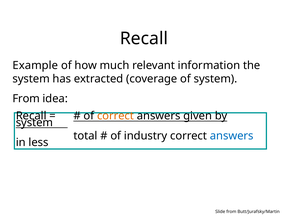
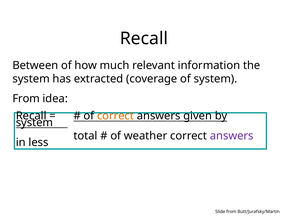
Example: Example -> Between (35, 65)
industry: industry -> weather (146, 136)
answers colour: blue -> purple (232, 136)
